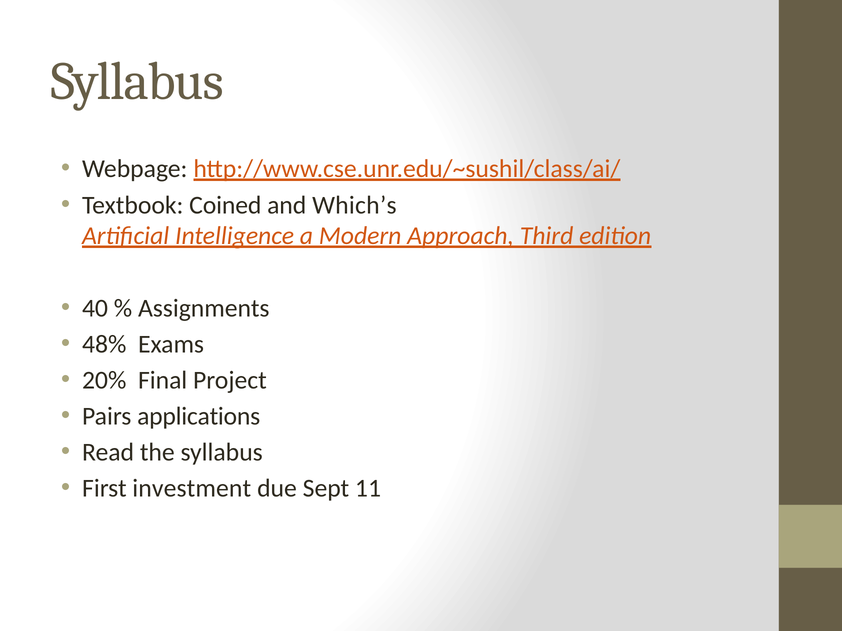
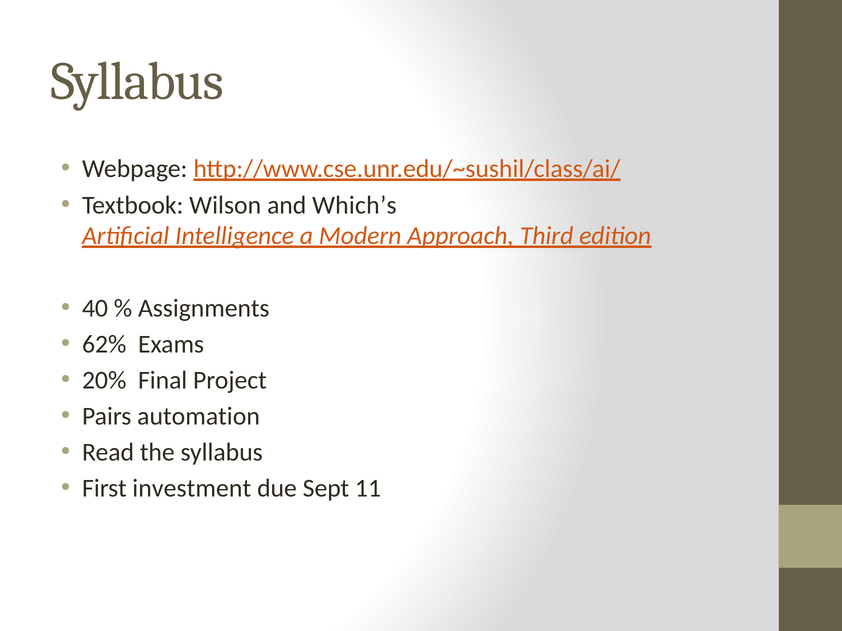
Coined: Coined -> Wilson (225, 205)
48%: 48% -> 62% (104, 345)
applications: applications -> automation (199, 417)
